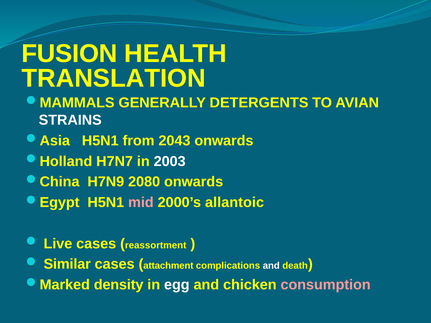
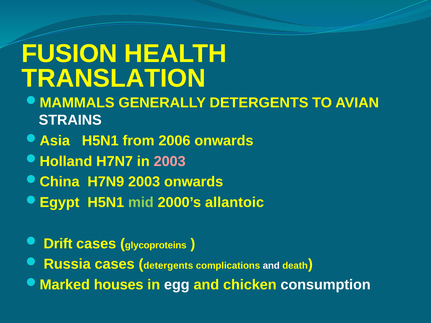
2043: 2043 -> 2006 (174, 141)
2003 colour: white -> pink (170, 161)
H7N9 2080: 2080 -> 2003 (144, 182)
mid colour: pink -> light green (141, 203)
Live: Live -> Drift (58, 244)
reassortment: reassortment -> glycoproteins (156, 245)
Similar: Similar -> Russia (67, 264)
attachment: attachment -> detergents (168, 266)
density: density -> houses (119, 285)
consumption colour: pink -> white (326, 285)
